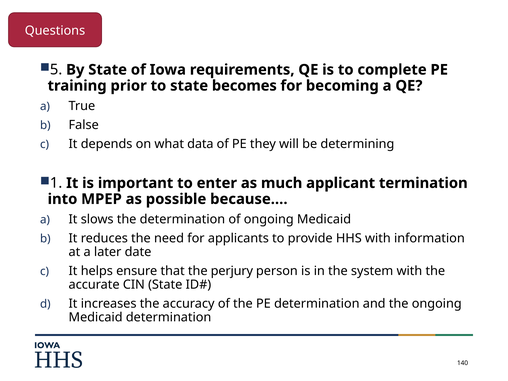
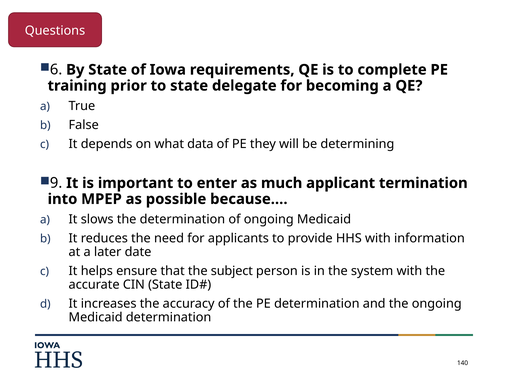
5: 5 -> 6 (56, 70)
becomes: becomes -> delegate (244, 86)
1: 1 -> 9 (56, 183)
perjury: perjury -> subject (232, 271)
